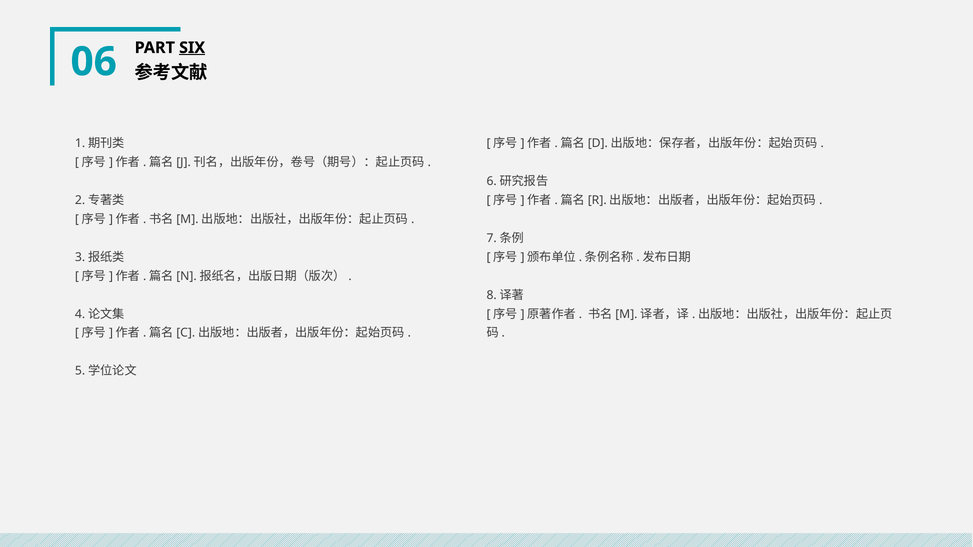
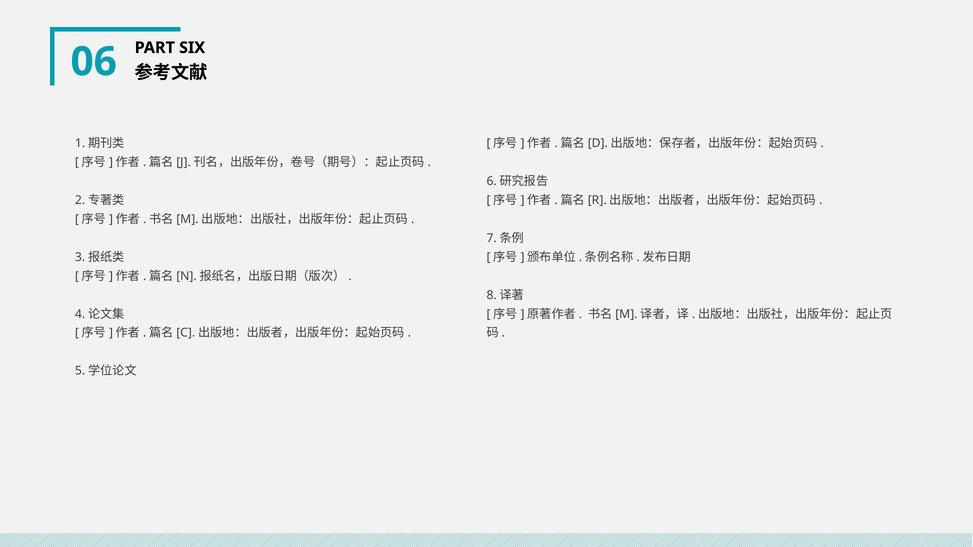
SIX underline: present -> none (192, 48)
